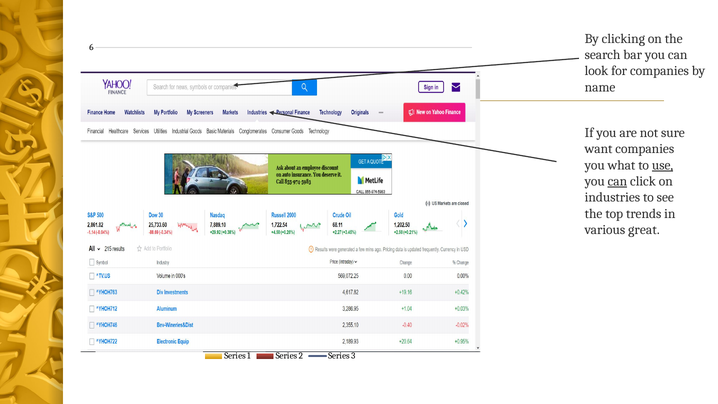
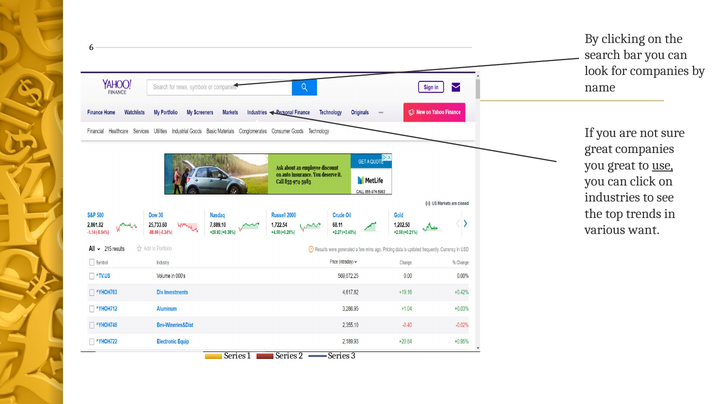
want: want -> great (599, 149)
you what: what -> great (622, 165)
can underline: present -> none (617, 181)
great: great -> want (644, 230)
